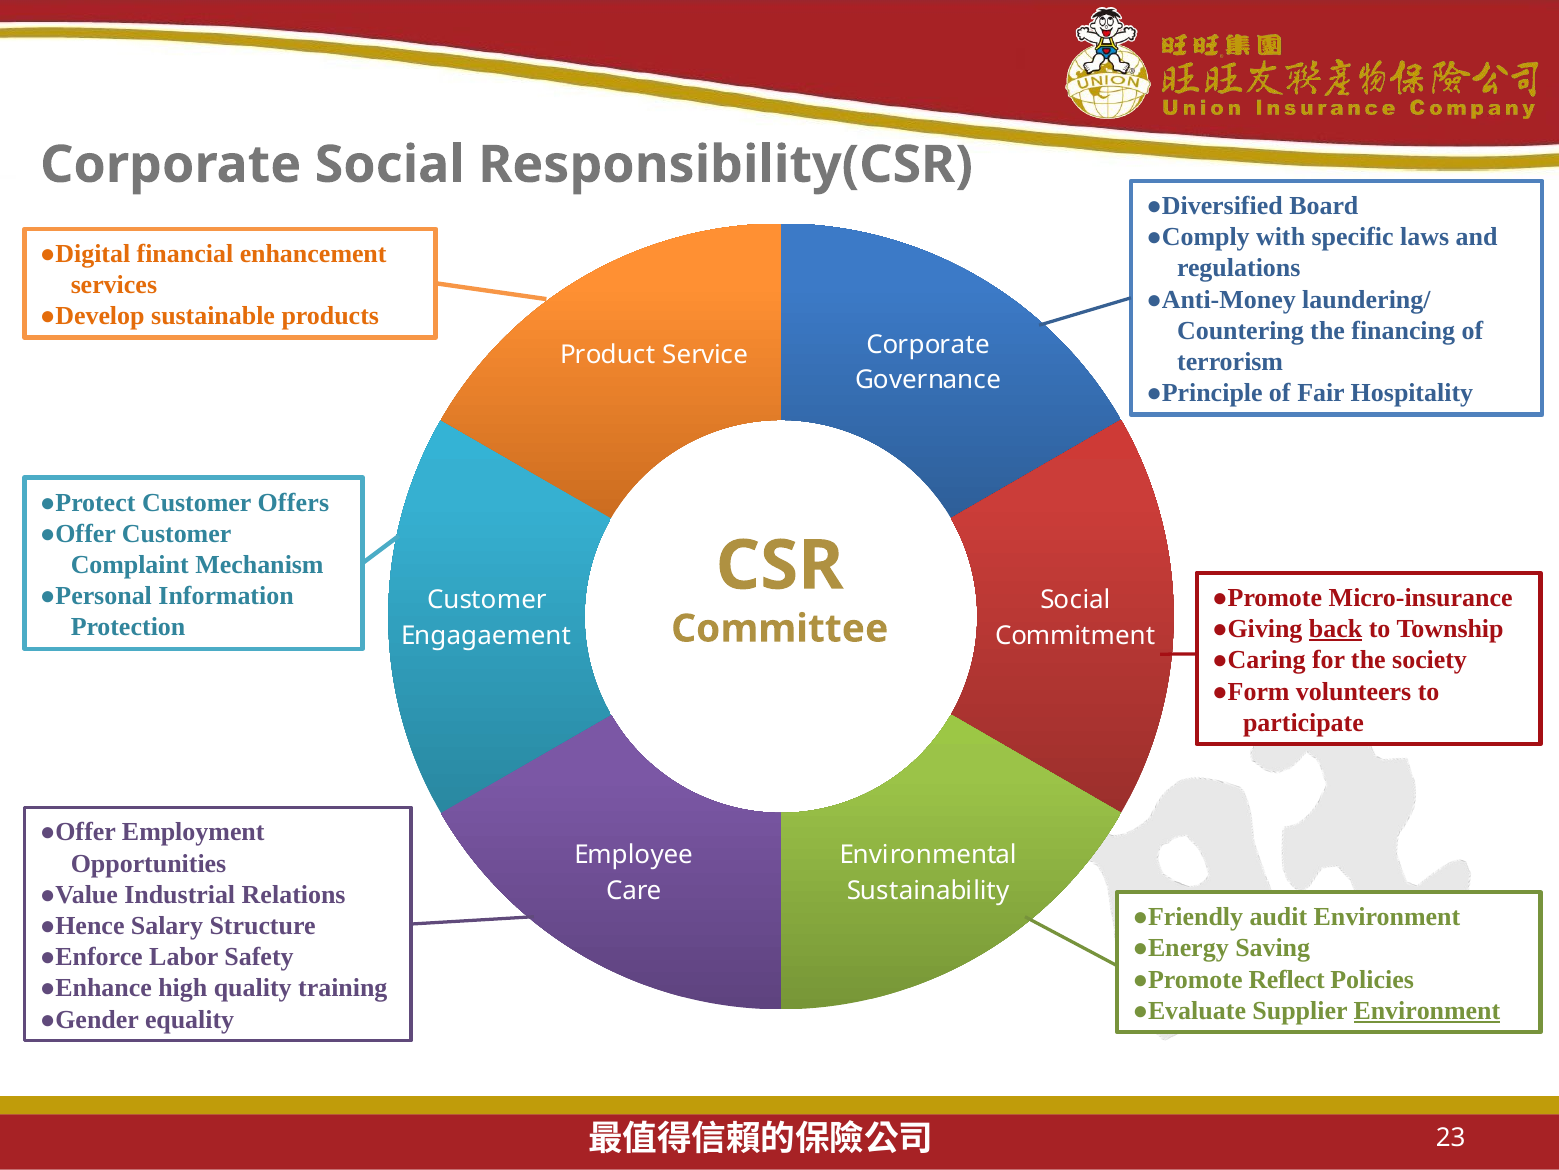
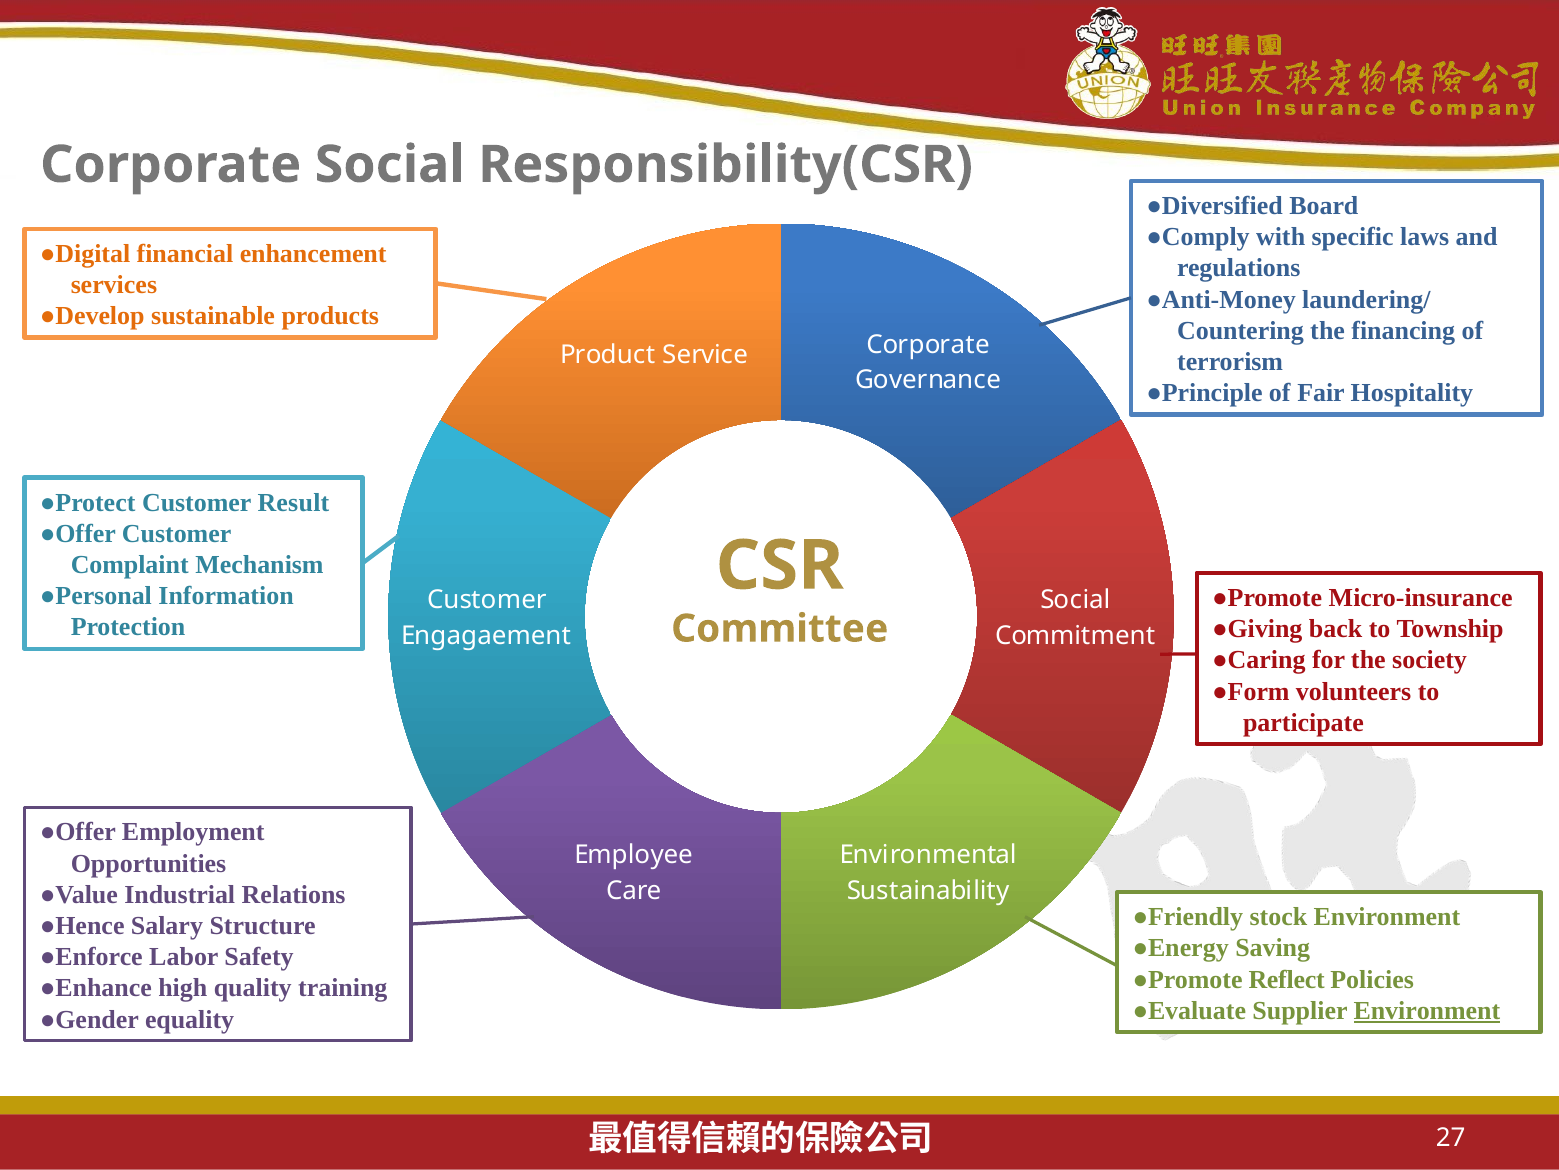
Offers: Offers -> Result (293, 502)
back underline: present -> none (1336, 629)
audit: audit -> stock (1278, 917)
23: 23 -> 27 (1451, 1137)
